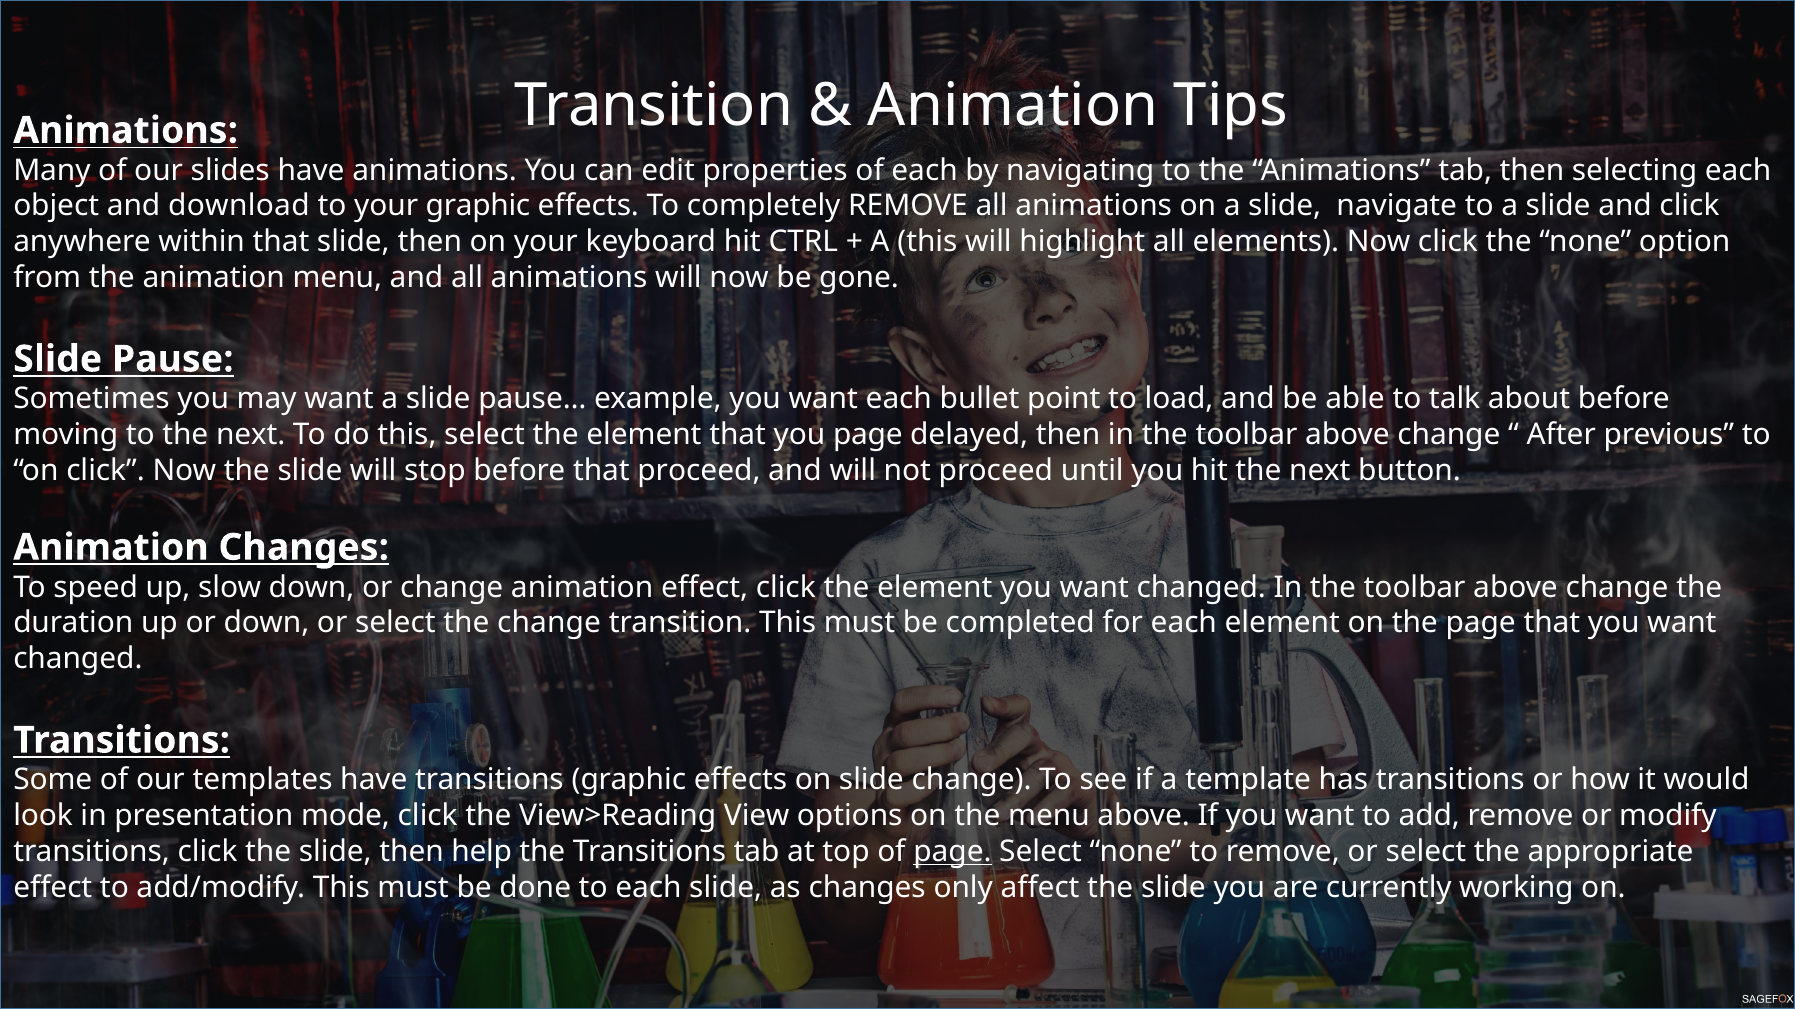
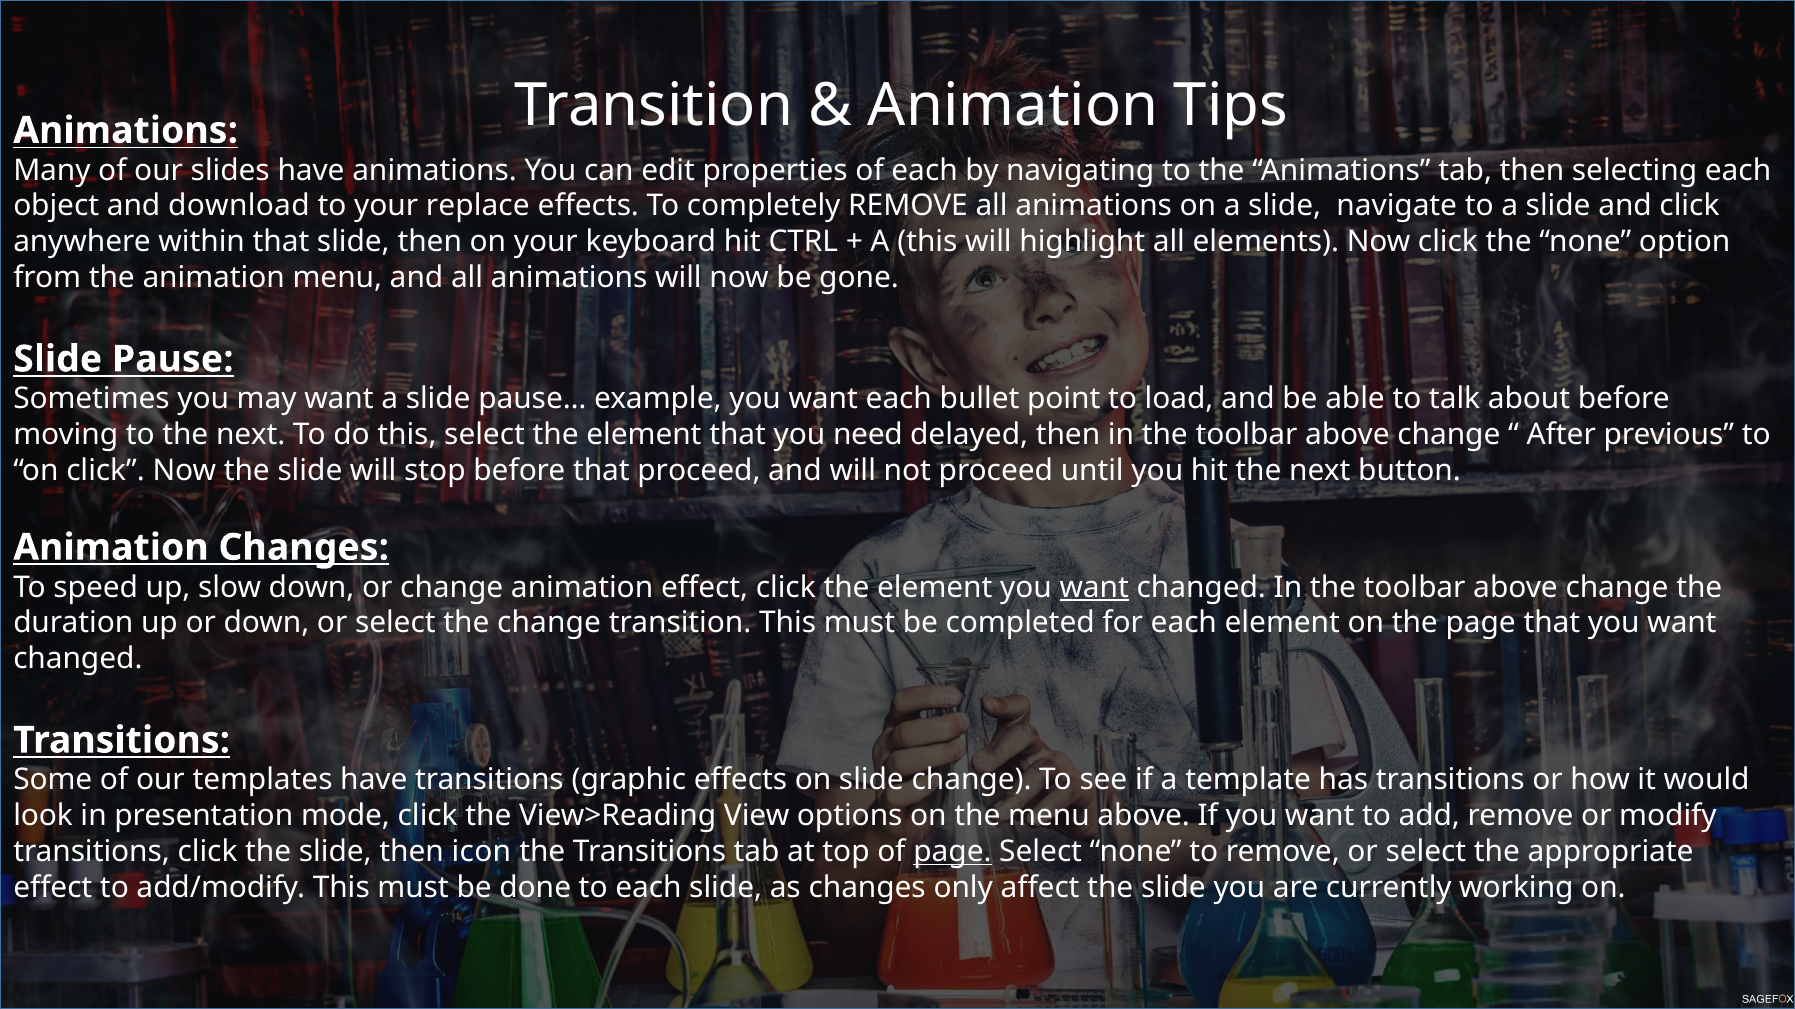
your graphic: graphic -> replace (478, 206)
you page: page -> need (868, 435)
want underline: none -> present (1094, 588)
help: help -> icon (481, 852)
